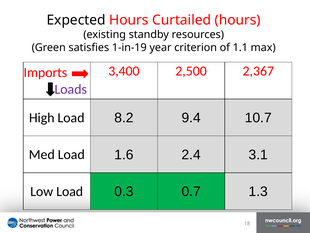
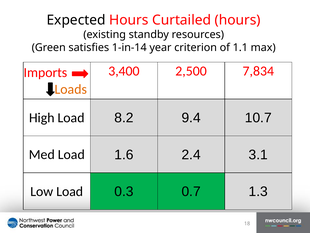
1-in-19: 1-in-19 -> 1-in-14 (129, 48)
2,367: 2,367 -> 7,834 (258, 71)
Loads colour: purple -> orange (71, 89)
